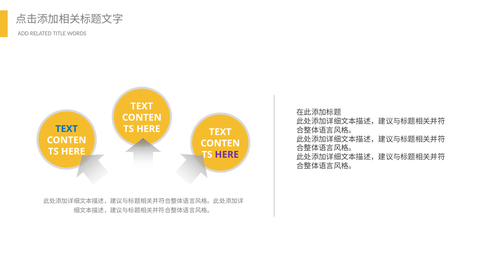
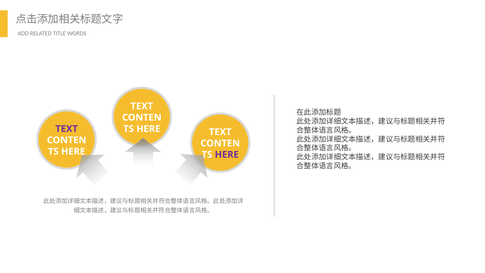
TEXT colour: blue -> purple (67, 129)
